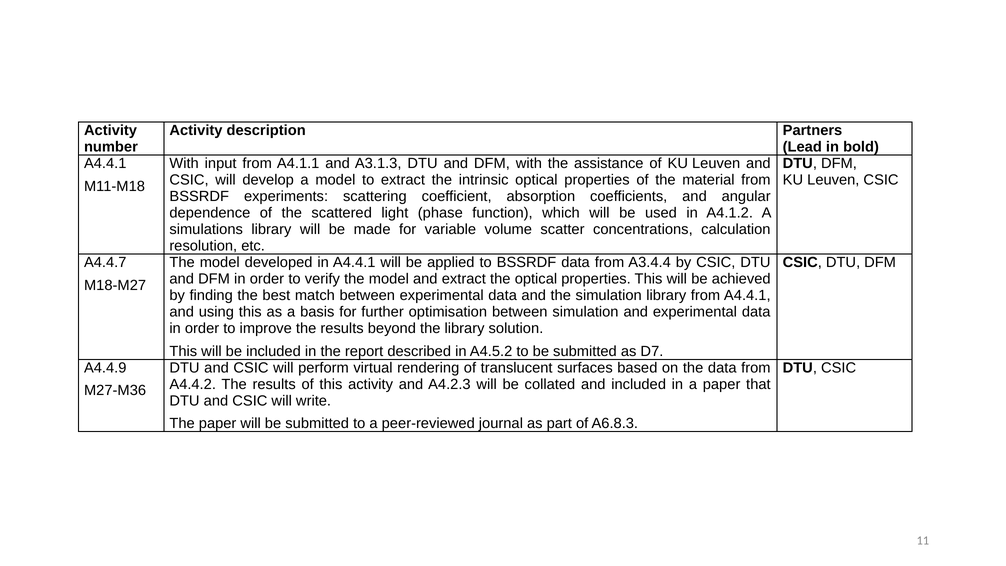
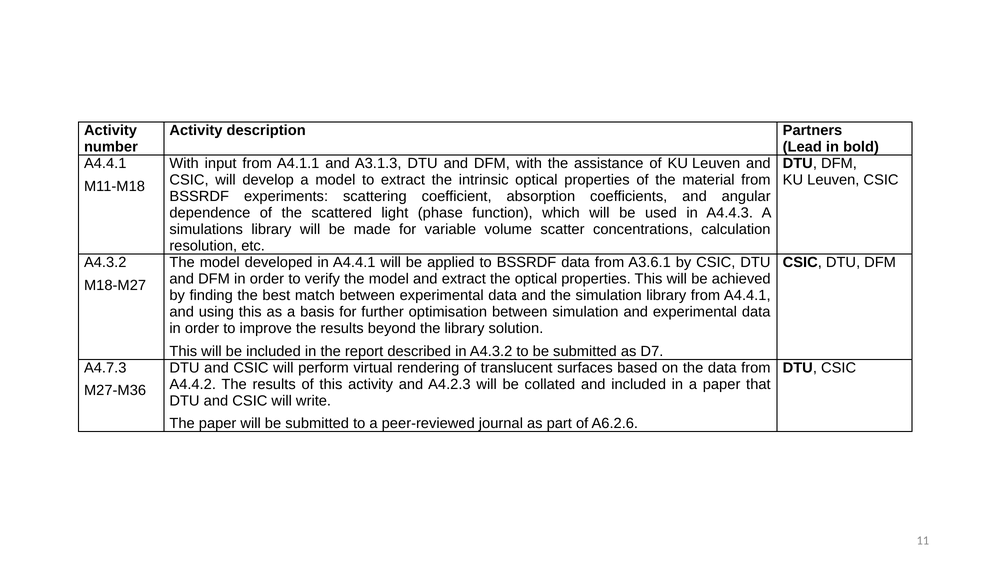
A4.1.2: A4.1.2 -> A4.4.3 (730, 213)
A4.4.7: A4.4.7 -> A4.3.2 (105, 262)
A3.4.4: A3.4.4 -> A3.6.1 (650, 262)
in A4.5.2: A4.5.2 -> A4.3.2 (491, 351)
A4.4.9: A4.4.9 -> A4.7.3 (105, 368)
A6.8.3: A6.8.3 -> A6.2.6 (615, 423)
